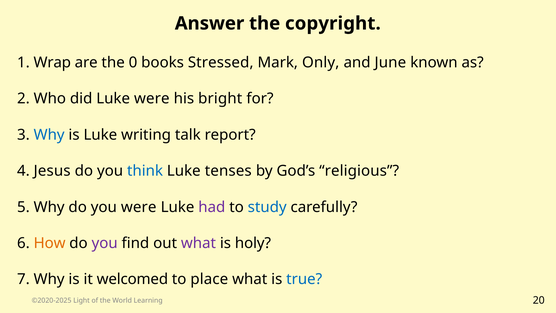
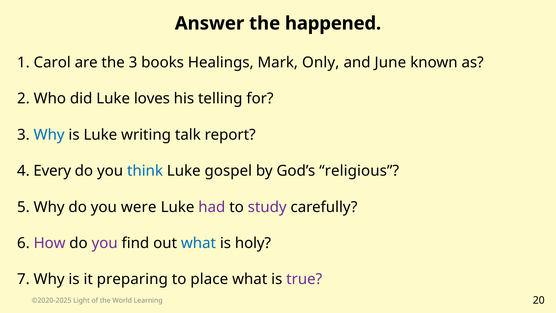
copyright: copyright -> happened (333, 23)
Wrap: Wrap -> Carol (52, 62)
the 0: 0 -> 3 (133, 62)
Stressed: Stressed -> Healings (221, 62)
Luke were: were -> loves (152, 99)
bright: bright -> telling (220, 99)
Jesus: Jesus -> Every (52, 171)
tenses: tenses -> gospel (228, 171)
study colour: blue -> purple (267, 207)
How colour: orange -> purple (50, 243)
what colour: purple -> blue (198, 243)
welcomed: welcomed -> preparing (132, 279)
true colour: blue -> purple (304, 279)
